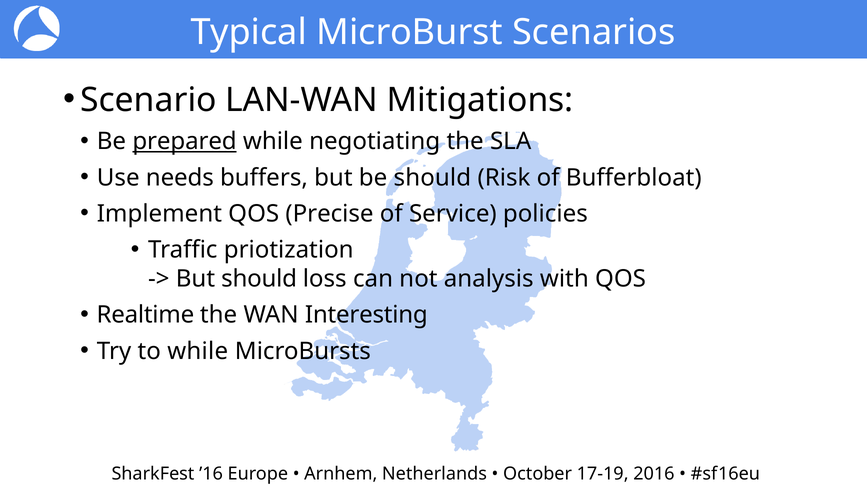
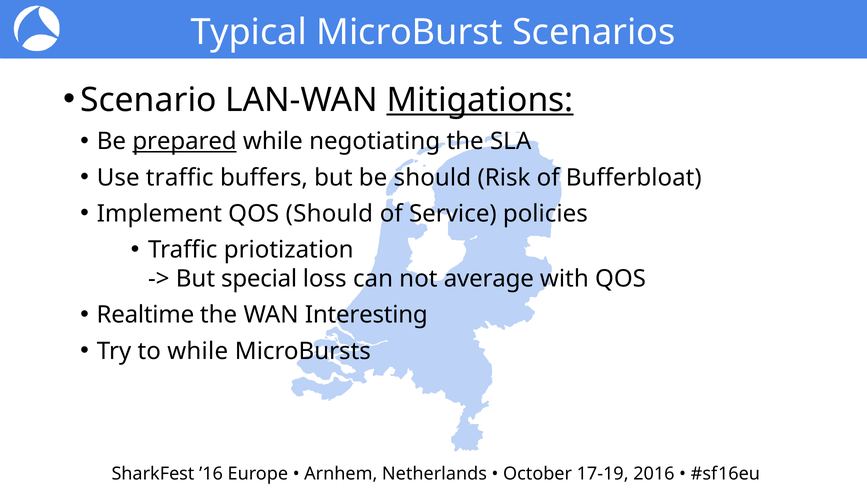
Mitigations underline: none -> present (480, 100)
Use needs: needs -> traffic (180, 177)
QOS Precise: Precise -> Should (329, 214)
But should: should -> special (259, 279)
analysis: analysis -> average (489, 279)
